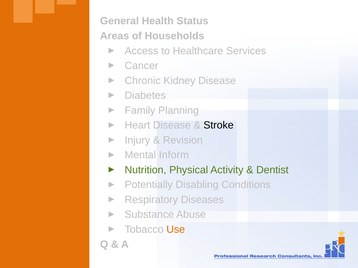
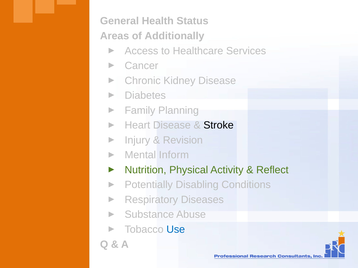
Households: Households -> Additionally (174, 36)
Dentist: Dentist -> Reflect (272, 170)
Use colour: orange -> blue (176, 230)
